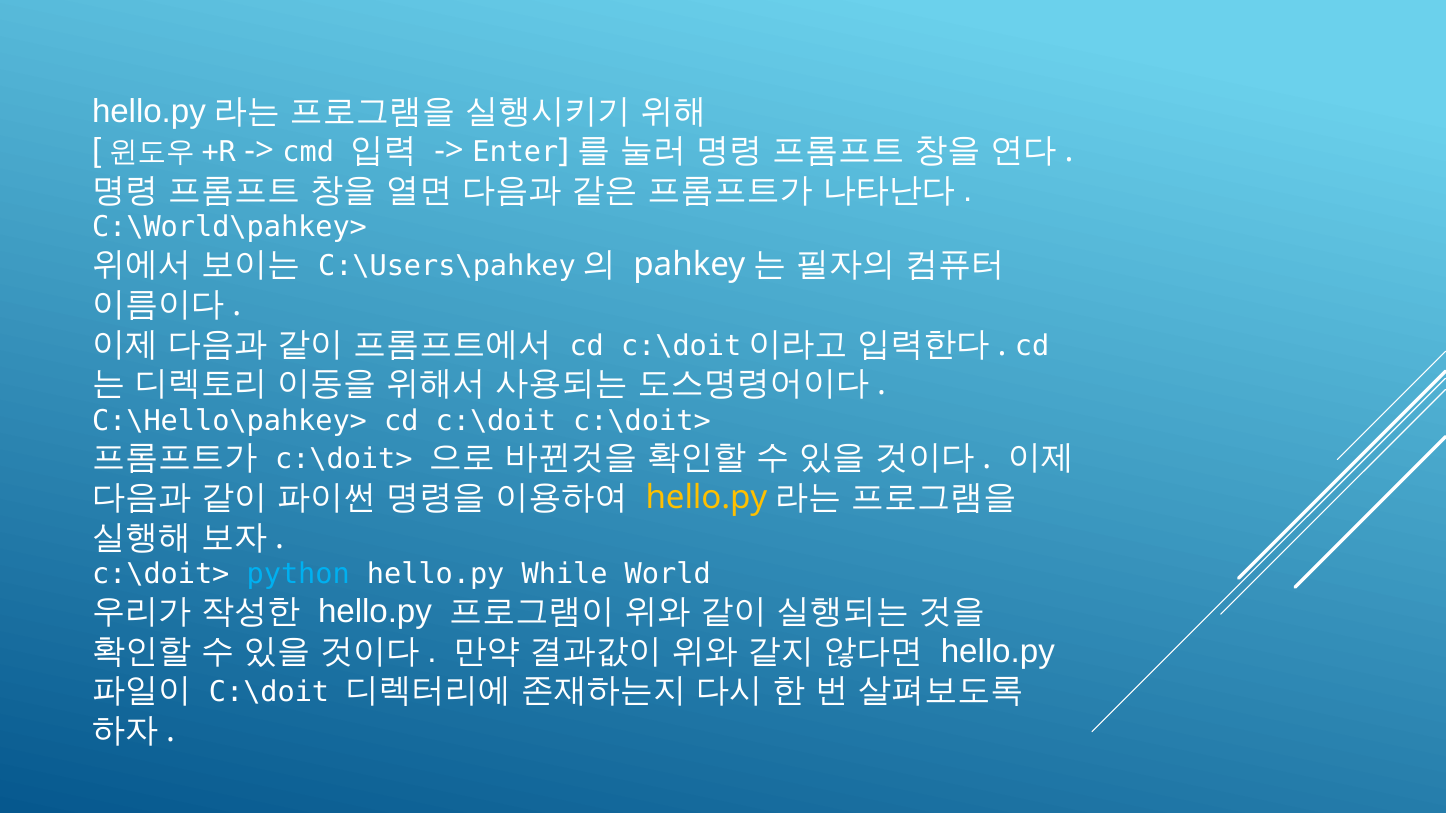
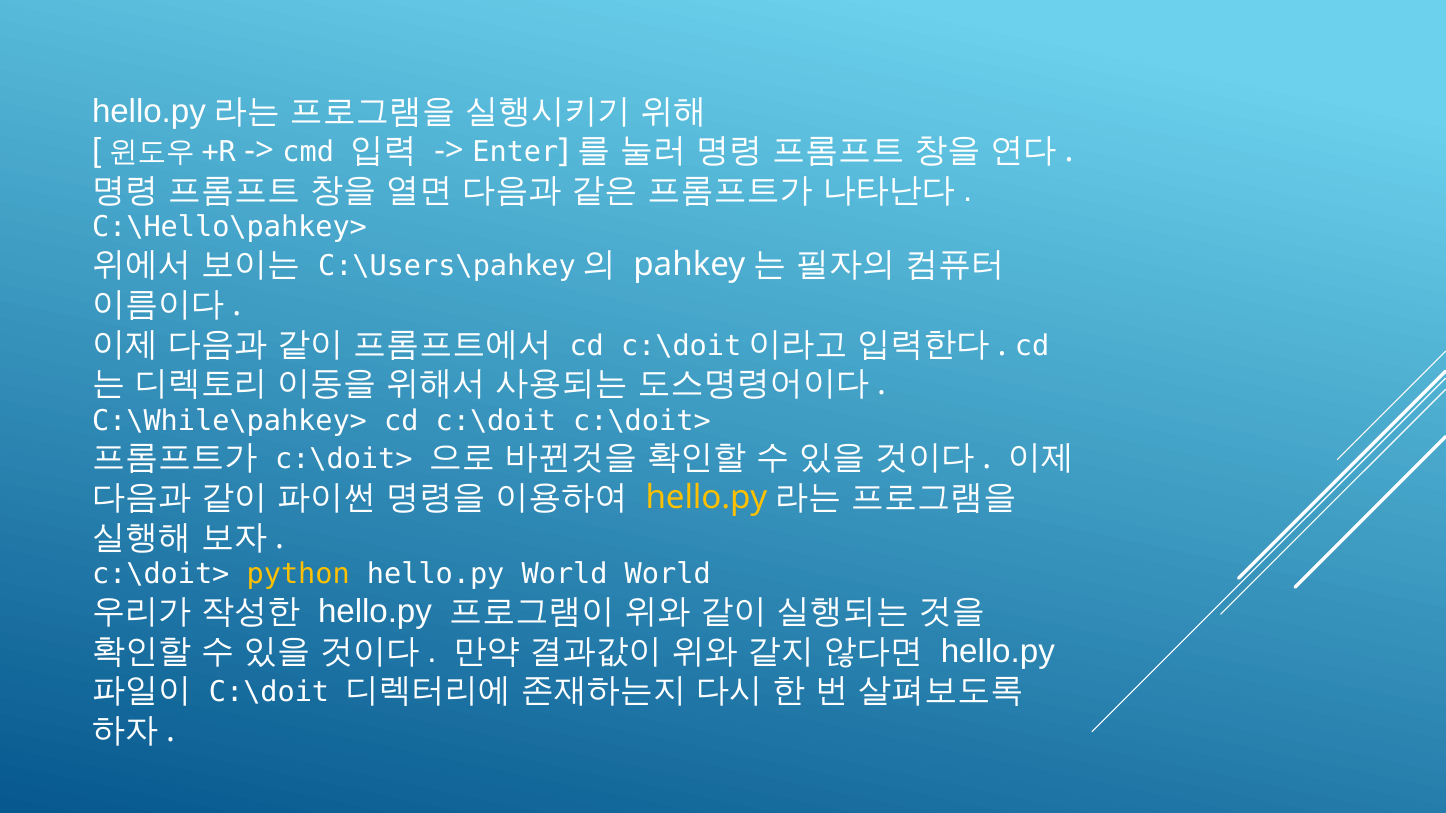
C:\World\pahkey>: C:\World\pahkey> -> C:\Hello\pahkey> (229, 228)
C:\Hello\pahkey>: C:\Hello\pahkey> -> C:\While\pahkey> (229, 421)
python colour: light blue -> yellow (298, 574)
hello.py While: While -> World (565, 574)
